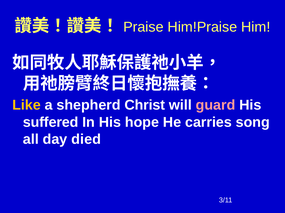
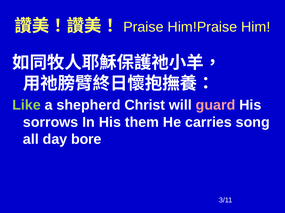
Like colour: yellow -> light green (26, 105)
suffered: suffered -> sorrows (51, 123)
hope: hope -> them (142, 123)
died: died -> bore (86, 140)
